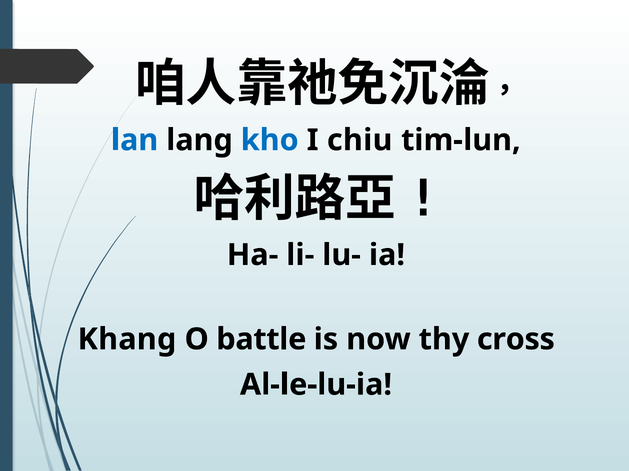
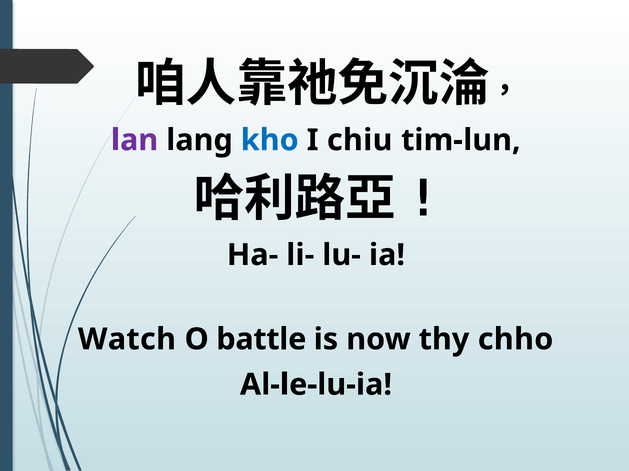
lan colour: blue -> purple (135, 140)
Khang: Khang -> Watch (127, 340)
cross: cross -> chho (516, 340)
